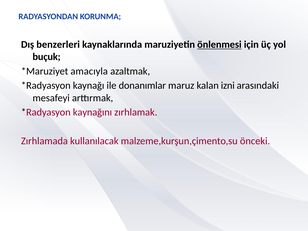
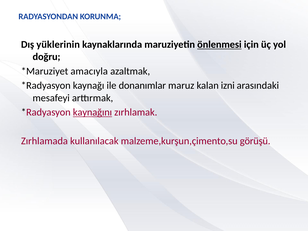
benzerleri: benzerleri -> yüklerinin (58, 45)
buçuk: buçuk -> doğru (46, 57)
kaynağını underline: none -> present (92, 112)
önceki: önceki -> görüşü (255, 141)
